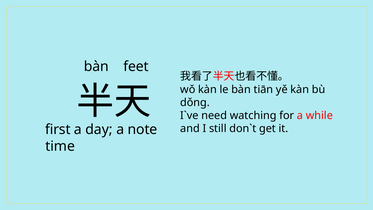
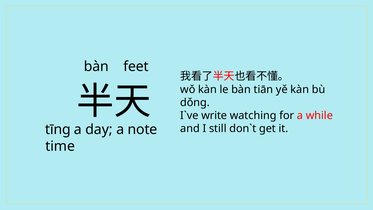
need: need -> write (214, 115)
first: first -> tīng (58, 129)
